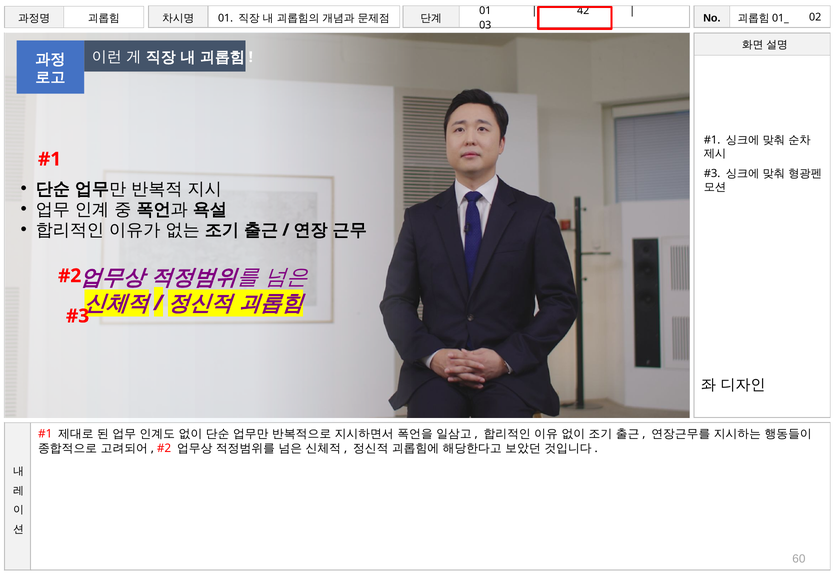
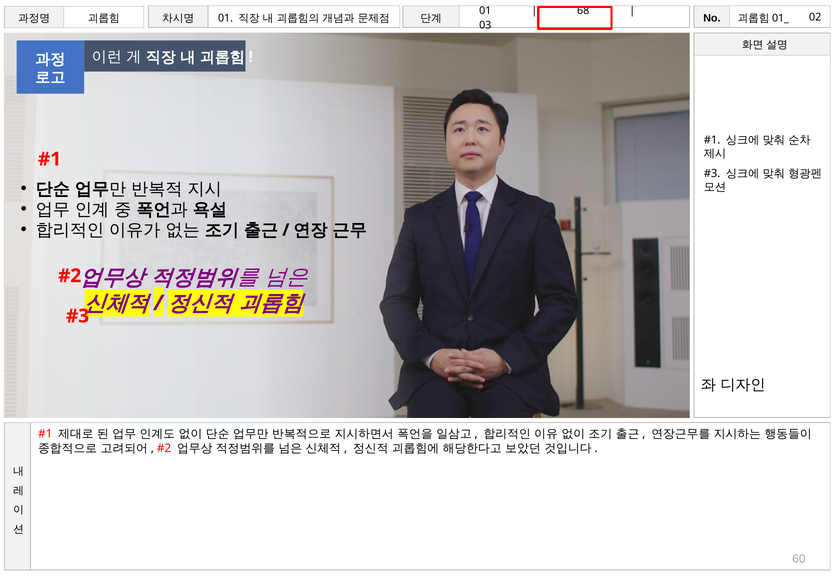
42: 42 -> 68 (583, 11)
